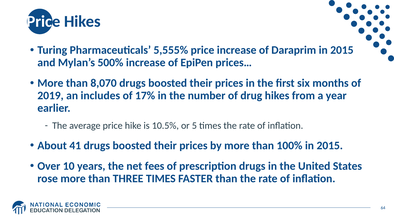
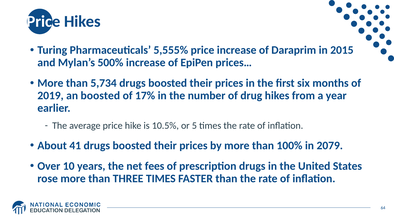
8,070: 8,070 -> 5,734 (104, 83)
an includes: includes -> boosted (100, 95)
100% in 2015: 2015 -> 2079 (330, 145)
